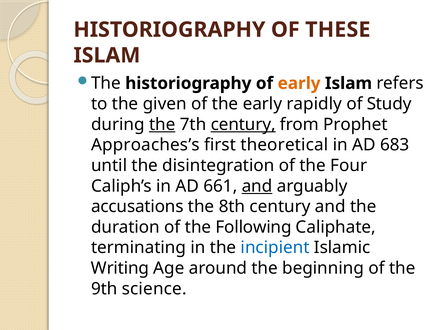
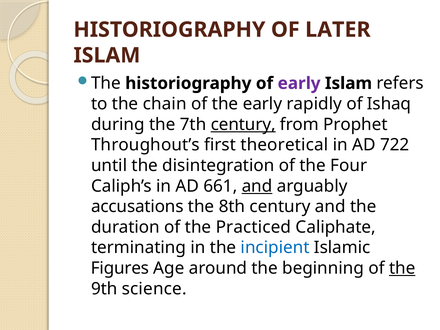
THESE: THESE -> LATER (338, 30)
early colour: orange -> purple (299, 83)
given: given -> chain (165, 104)
Study: Study -> Ishaq (389, 104)
the underline: present -> none (162, 124)
Approaches’s: Approaches’s -> Throughout’s (145, 145)
683: 683 -> 722 (395, 145)
Following: Following -> Practiced (253, 227)
Writing: Writing -> Figures (120, 268)
the underline: none -> present (402, 268)
